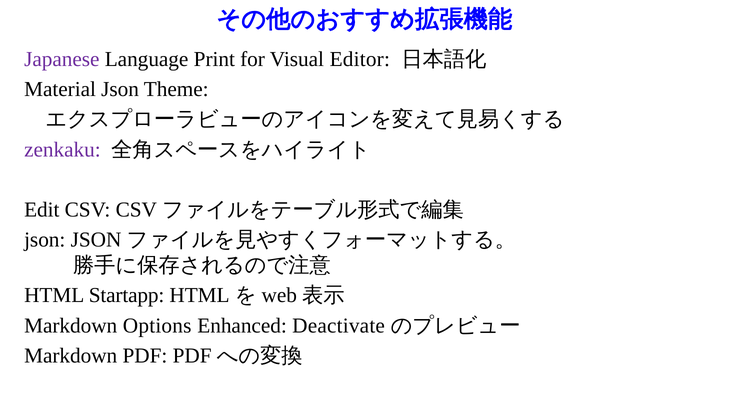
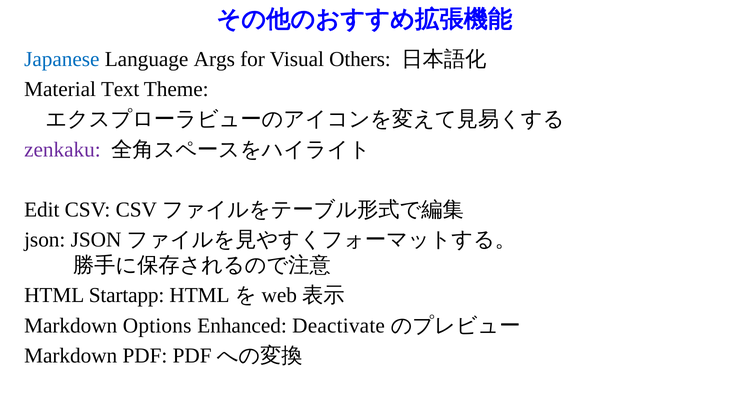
Japanese colour: purple -> blue (62, 59)
Print: Print -> Args (214, 59)
Editor: Editor -> Others (360, 59)
Material Json: Json -> Text (120, 89)
